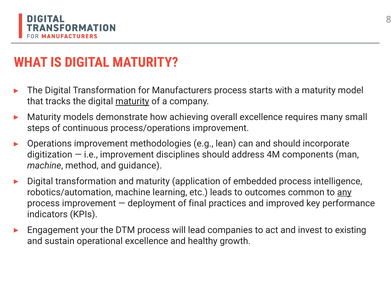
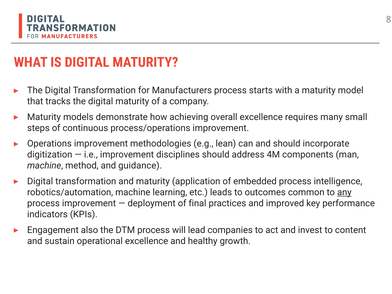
maturity underline: present -> none (132, 101)
your: your -> also (90, 230)
existing: existing -> content (351, 230)
